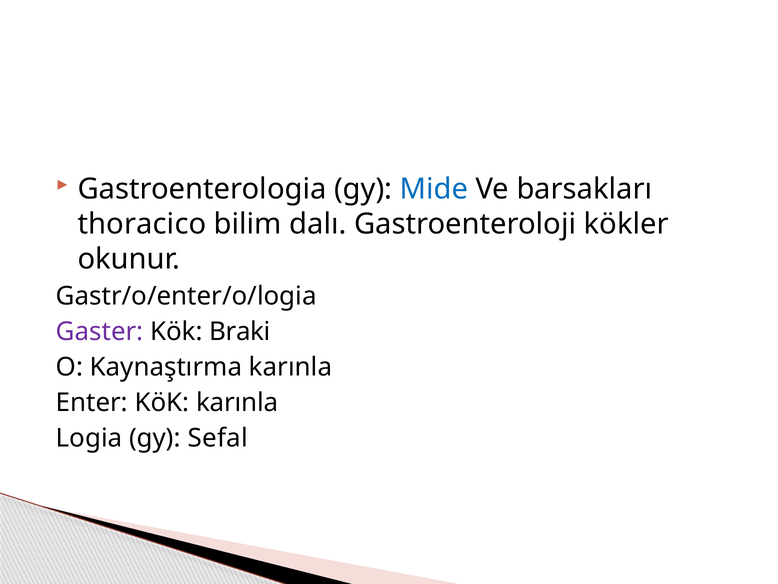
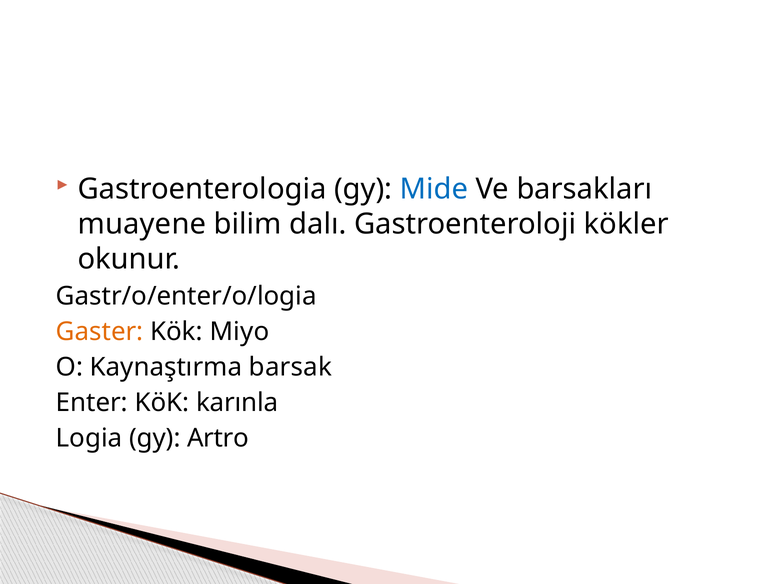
thoracico: thoracico -> muayene (142, 224)
Gaster colour: purple -> orange (100, 331)
Braki: Braki -> Miyo (240, 331)
Kaynaştırma karınla: karınla -> barsak (290, 367)
Sefal: Sefal -> Artro (218, 438)
